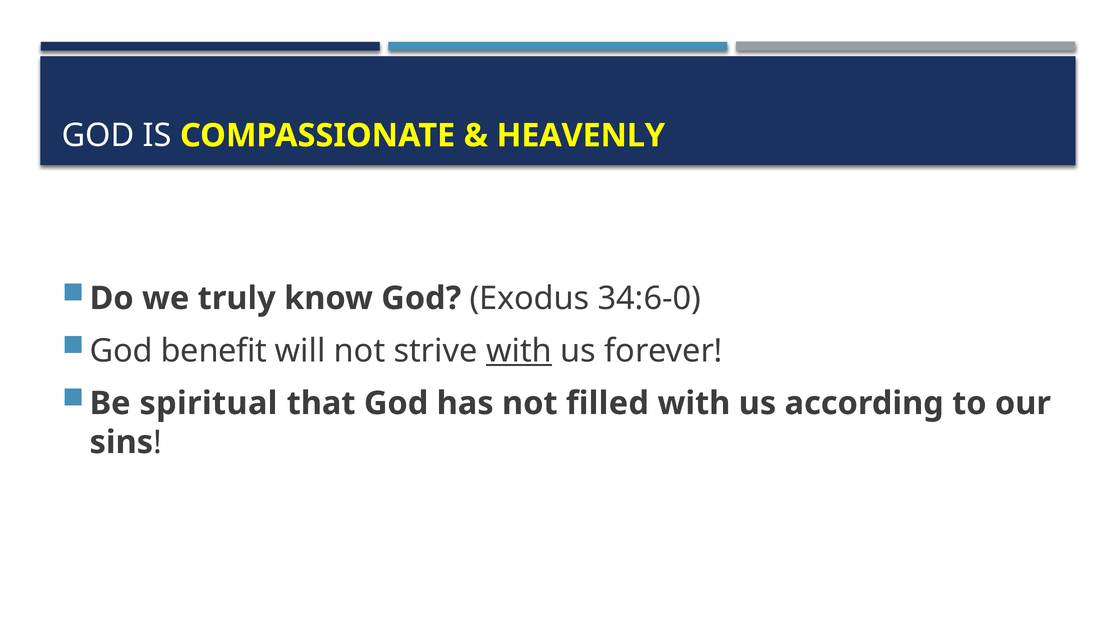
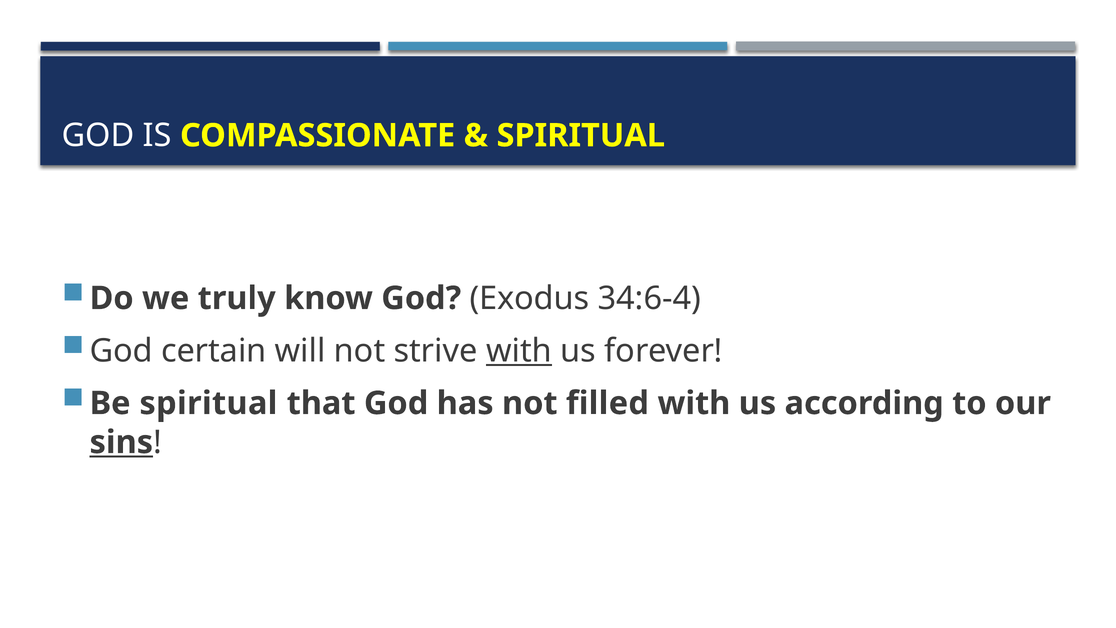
HEAVENLY: HEAVENLY -> SPIRITUAL (581, 136)
34:6-0: 34:6-0 -> 34:6-4 (649, 298)
benefit: benefit -> certain (214, 351)
sins underline: none -> present (121, 442)
